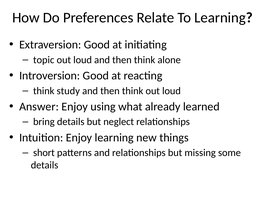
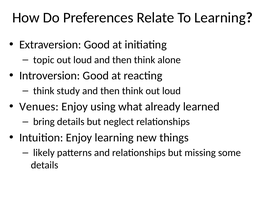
Answer: Answer -> Venues (39, 106)
short: short -> likely (44, 153)
